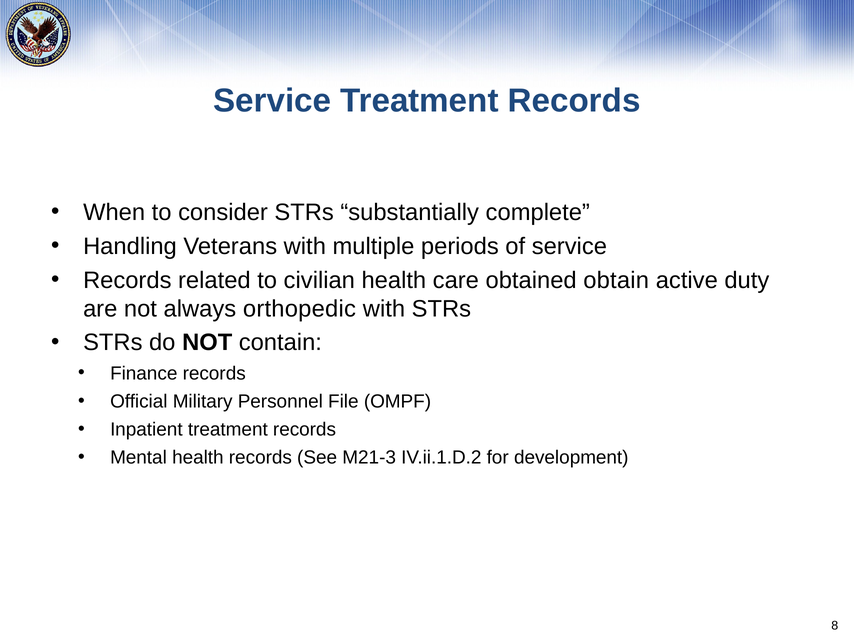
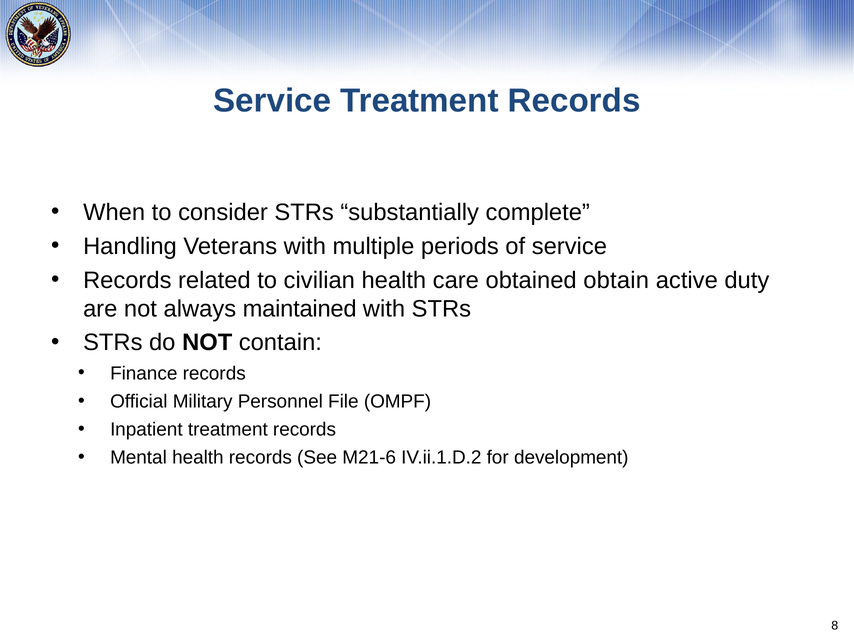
orthopedic: orthopedic -> maintained (300, 309)
M21-3: M21-3 -> M21-6 (369, 457)
